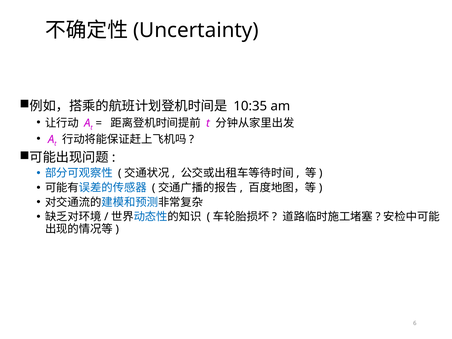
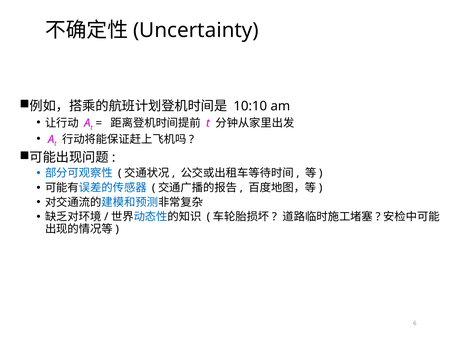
10:35: 10:35 -> 10:10 (250, 106)
